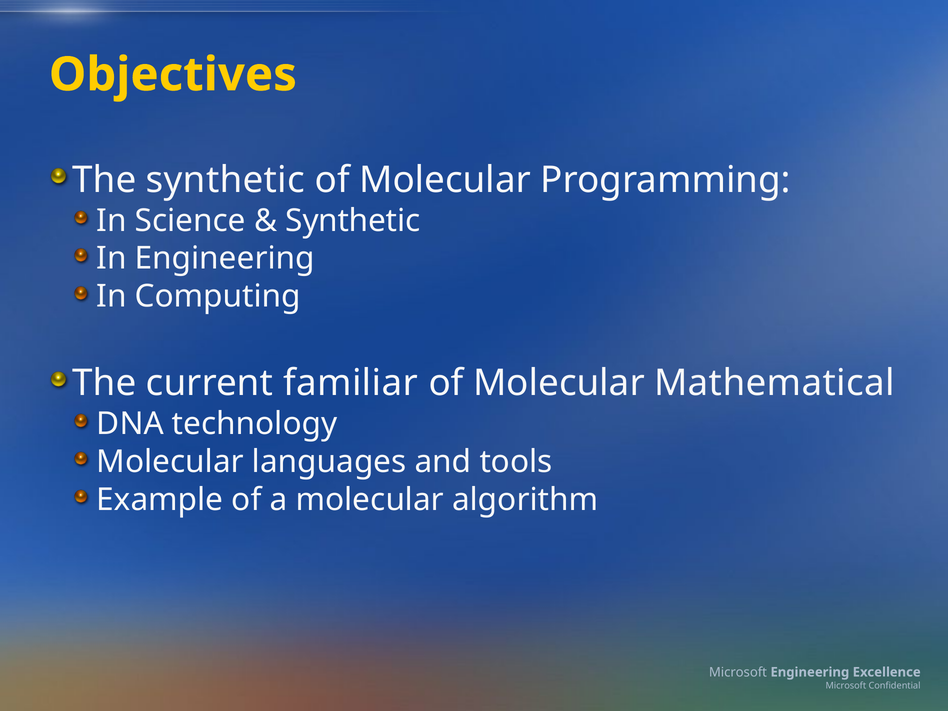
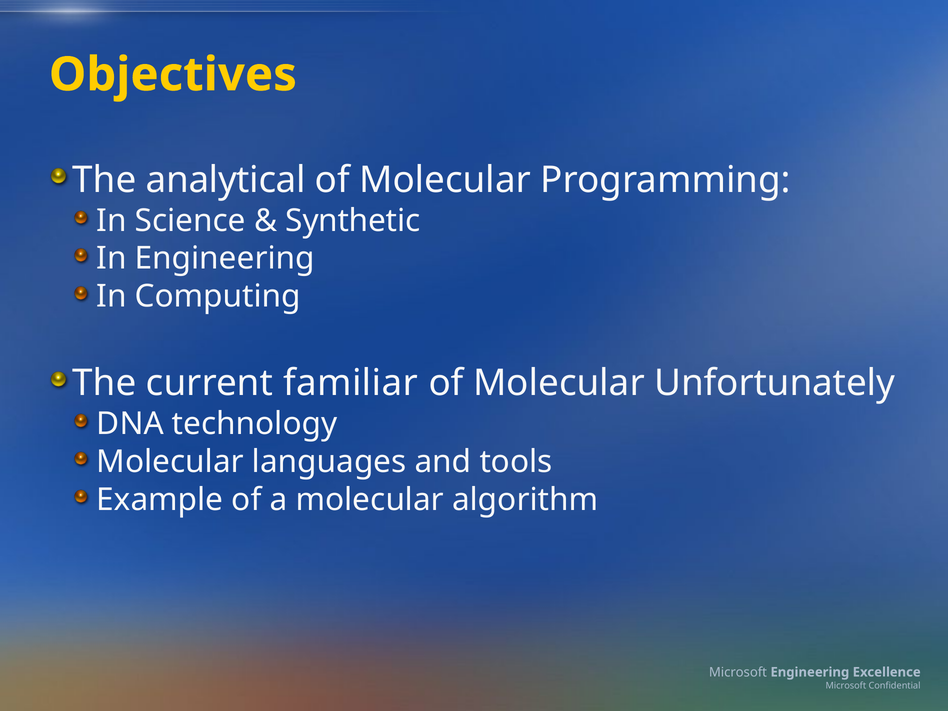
The synthetic: synthetic -> analytical (226, 180)
Mathematical: Mathematical -> Unfortunately (775, 383)
